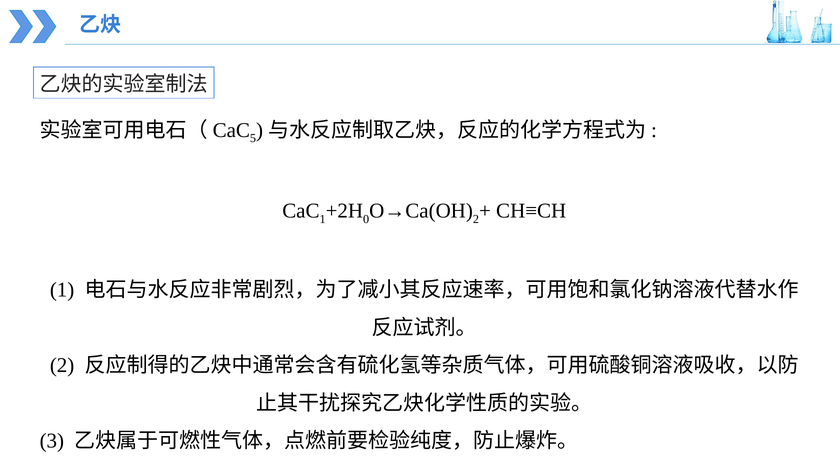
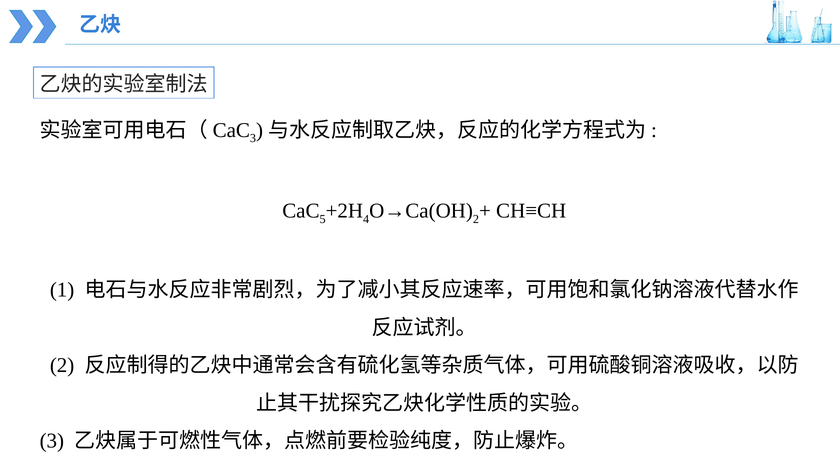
5: 5 -> 3 (253, 138)
1: 1 -> 5 (323, 219)
0: 0 -> 4 (366, 219)
